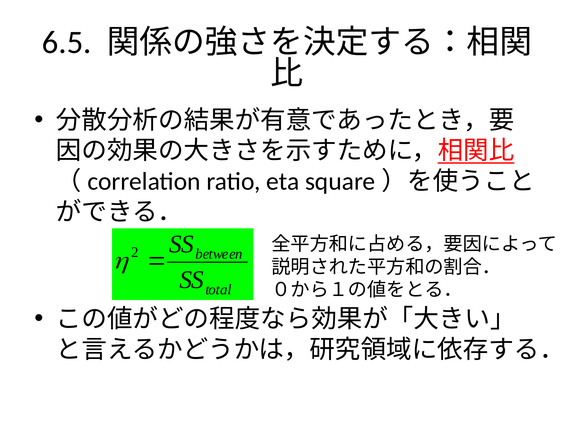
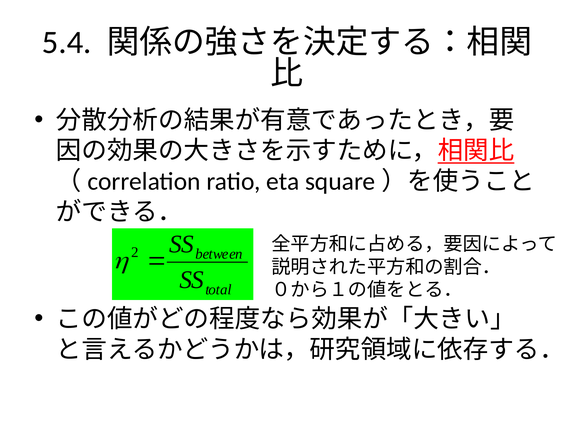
6.5: 6.5 -> 5.4 (67, 42)
